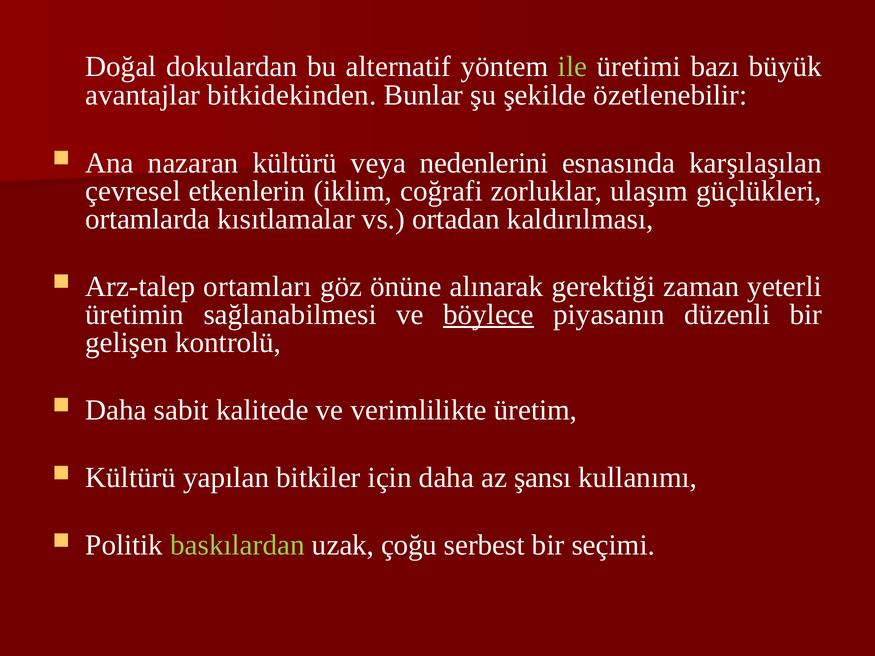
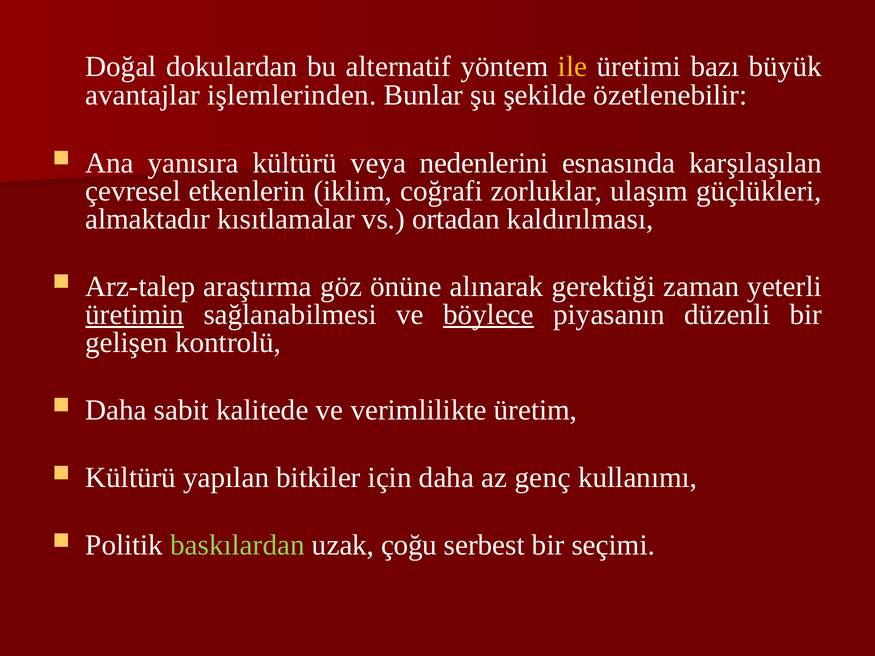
ile colour: light green -> yellow (572, 66)
bitkidekinden: bitkidekinden -> işlemlerinden (292, 95)
nazaran: nazaran -> yanısıra (193, 163)
ortamlarda: ortamlarda -> almaktadır (148, 219)
ortamları: ortamları -> araştırma (258, 287)
üretimin underline: none -> present (135, 315)
şansı: şansı -> genç (543, 478)
